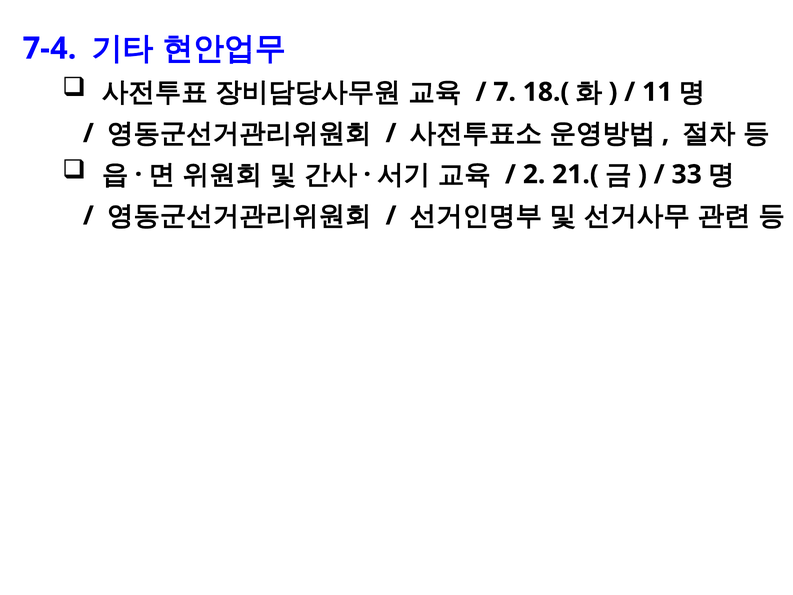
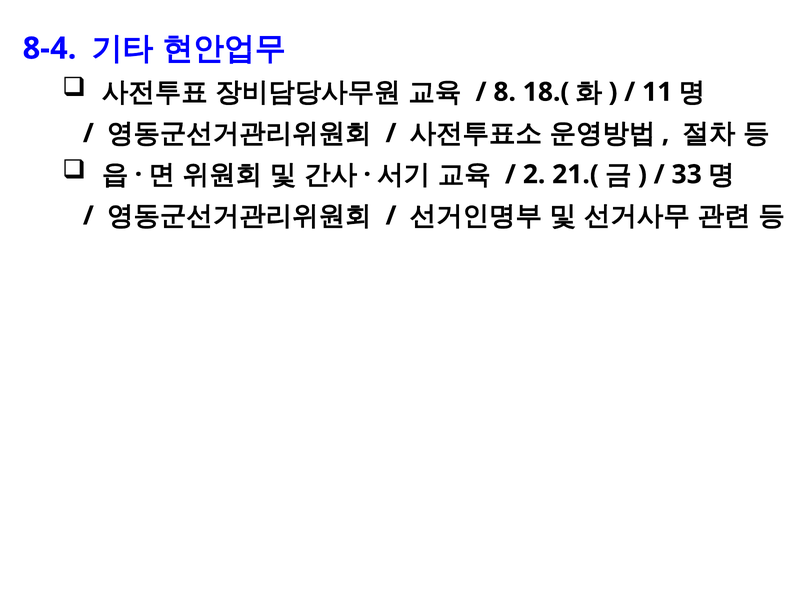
7-4: 7-4 -> 8-4 (50, 48)
7: 7 -> 8 (505, 92)
